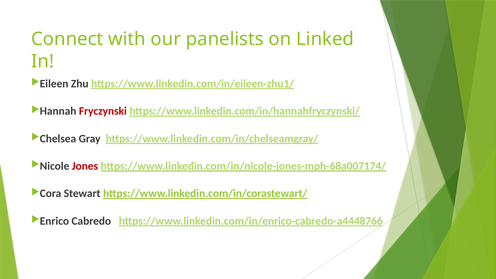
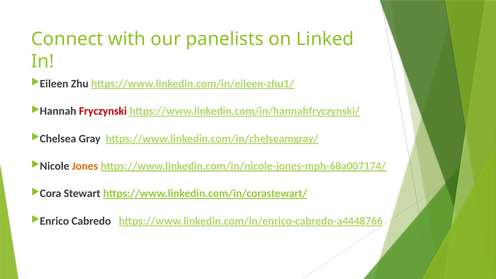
Jones colour: red -> orange (85, 166)
